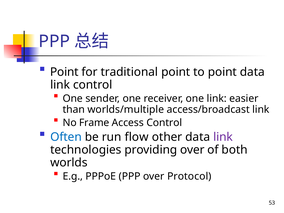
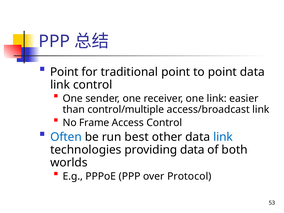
worlds/multiple: worlds/multiple -> control/multiple (126, 110)
flow: flow -> best (137, 137)
link colour: purple -> blue (223, 137)
providing over: over -> data (192, 150)
